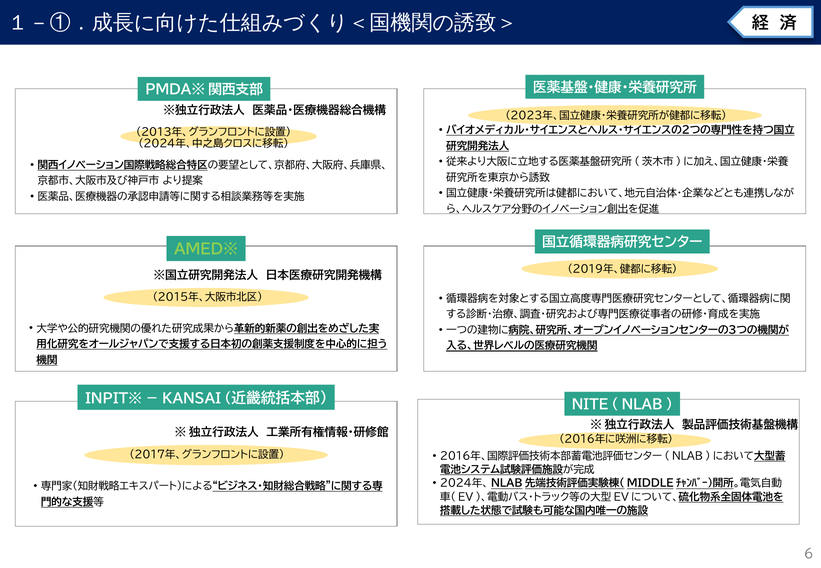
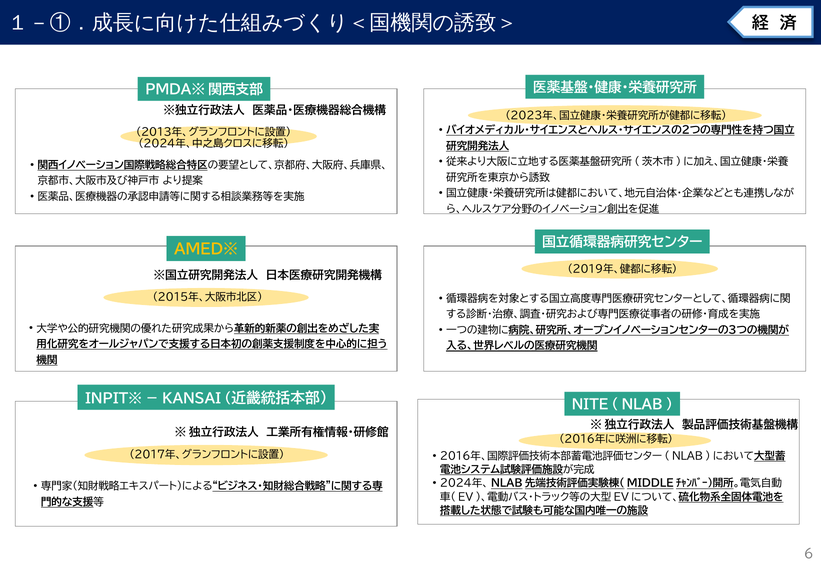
AMED※ colour: light green -> yellow (206, 250)
